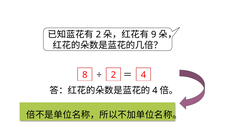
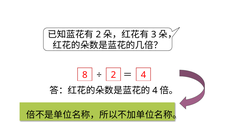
9: 9 -> 3 (154, 34)
